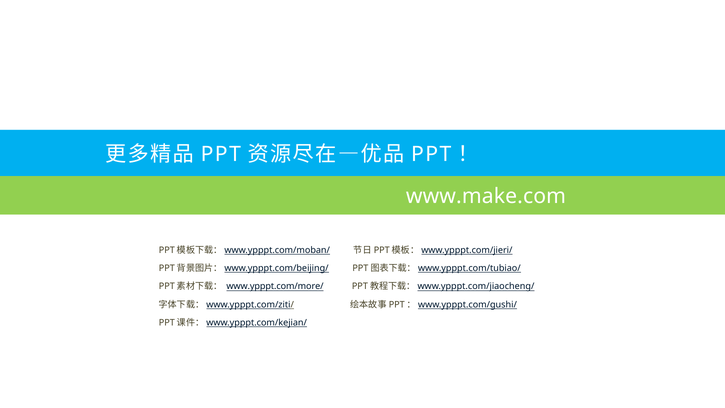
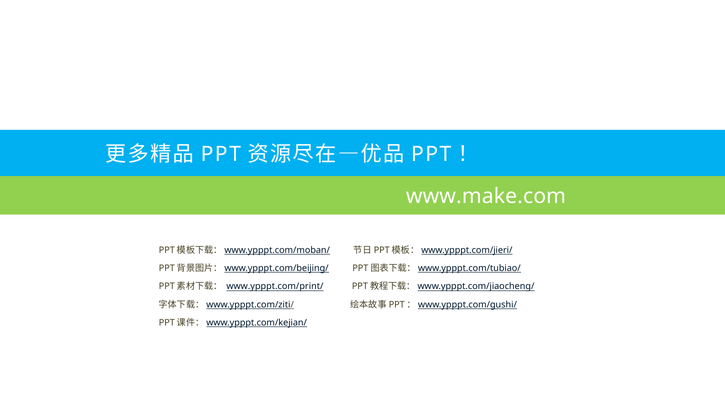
www.ypppt.com/more/: www.ypppt.com/more/ -> www.ypppt.com/print/ (275, 286)
